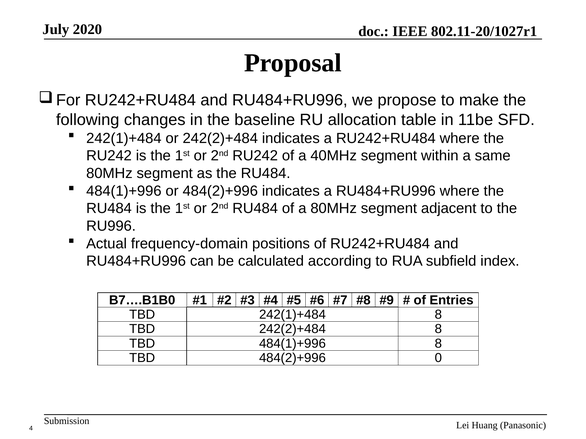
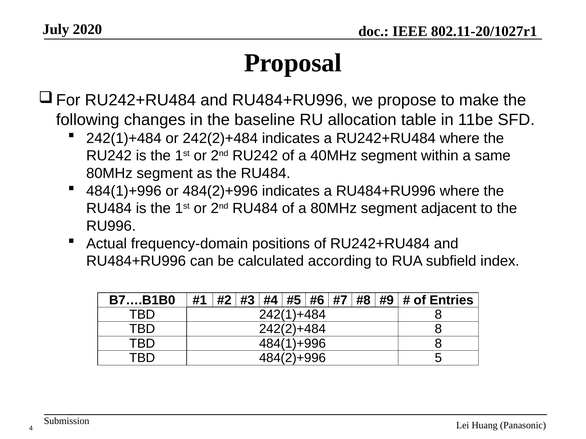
0: 0 -> 5 (438, 358)
